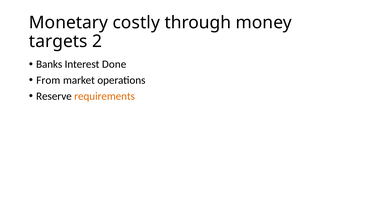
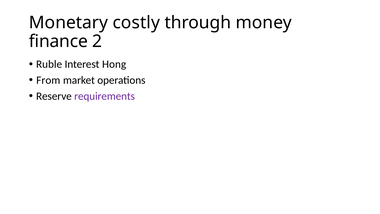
targets: targets -> finance (58, 41)
Banks: Banks -> Ruble (49, 64)
Done: Done -> Hong (114, 64)
requirements colour: orange -> purple (105, 96)
